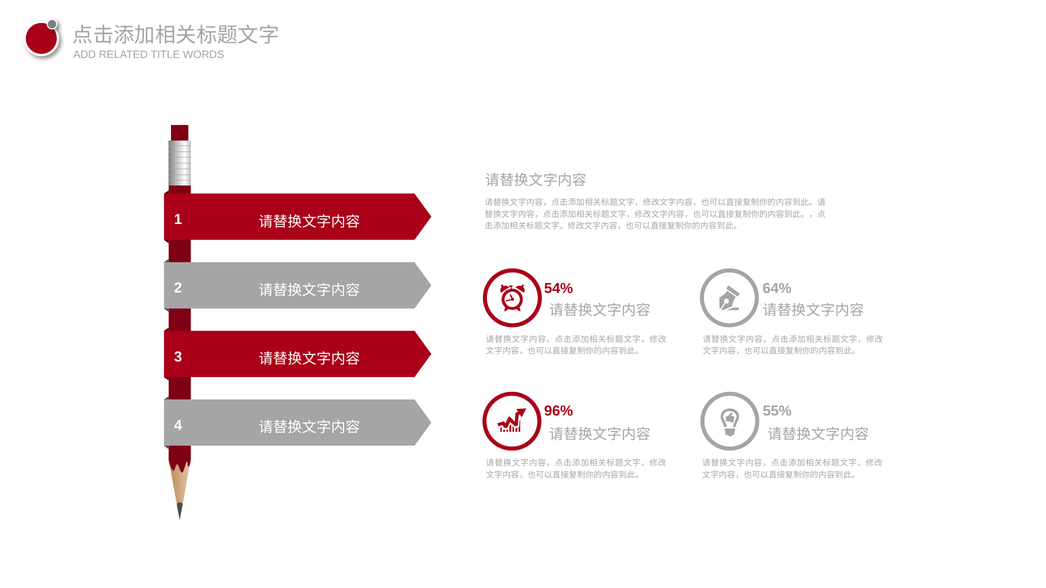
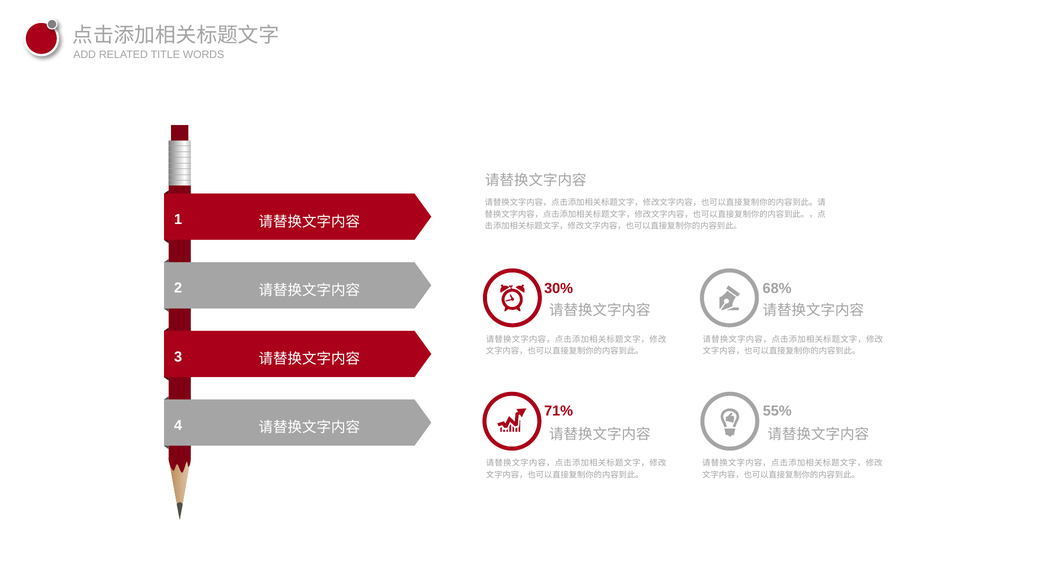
54%: 54% -> 30% (559, 289)
64%: 64% -> 68% (777, 289)
96%: 96% -> 71% (559, 411)
